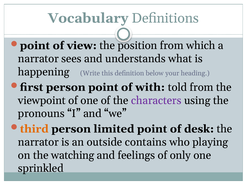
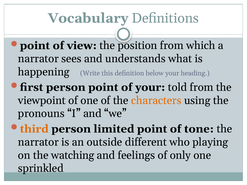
of with: with -> your (150, 87)
characters colour: purple -> orange (156, 101)
desk: desk -> tone (199, 129)
contains: contains -> different (146, 142)
